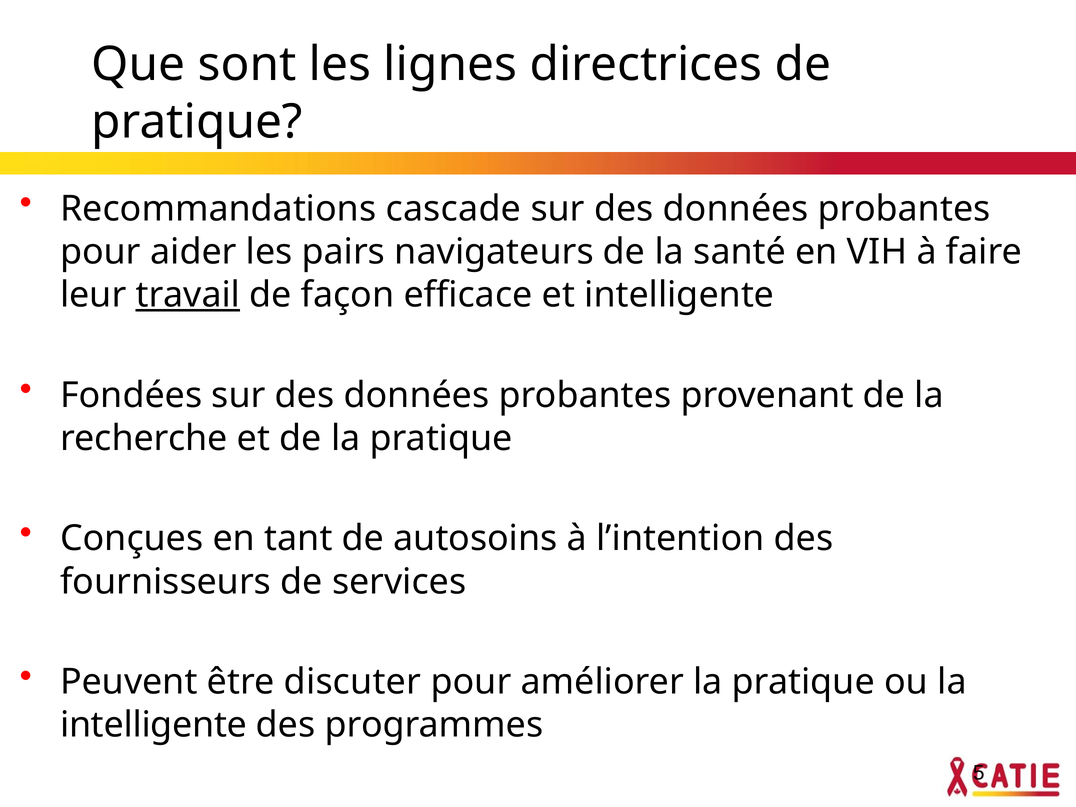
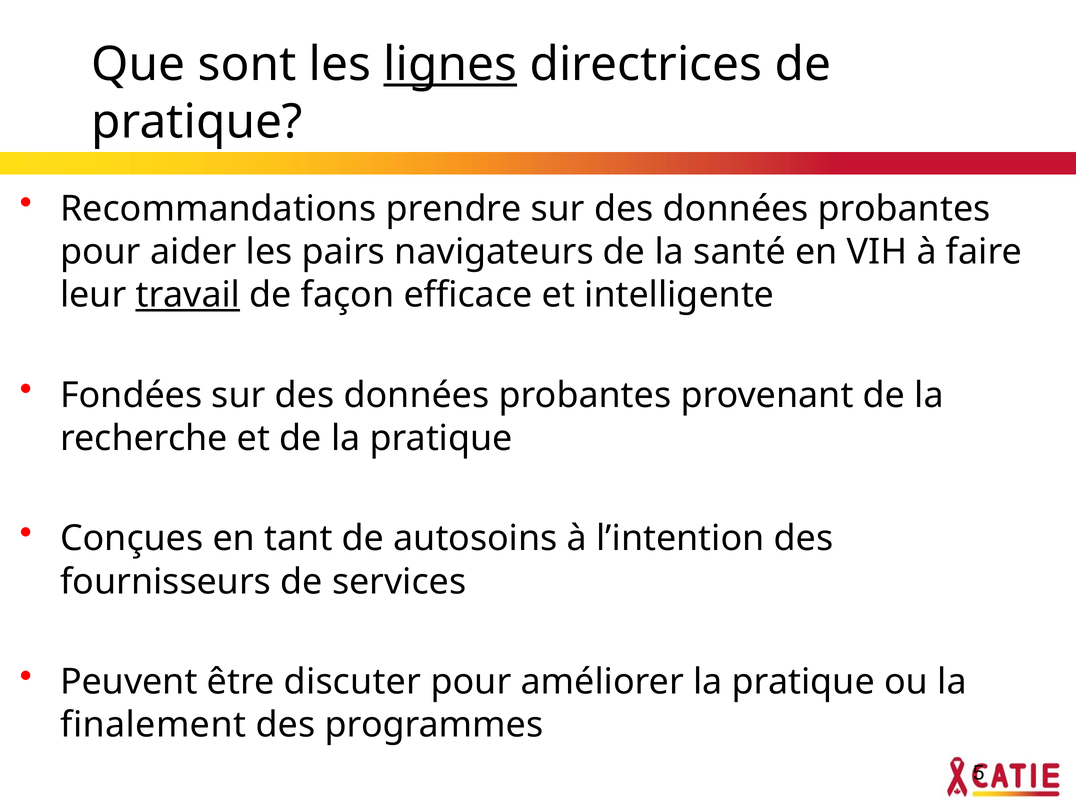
lignes underline: none -> present (450, 64)
cascade: cascade -> prendre (454, 209)
intelligente: intelligente -> finalement (153, 725)
